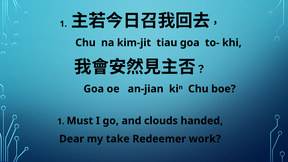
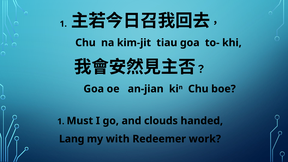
Dear: Dear -> Lang (72, 139)
take: take -> with (118, 139)
